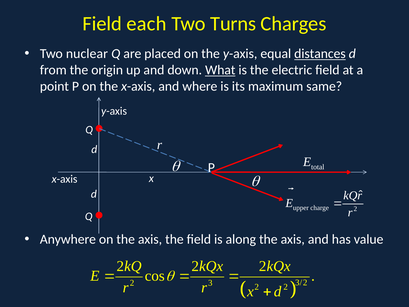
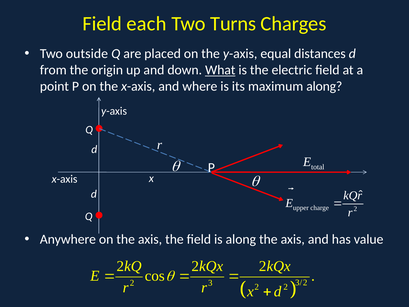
nuclear: nuclear -> outside (87, 54)
distances underline: present -> none (320, 54)
maximum same: same -> along (324, 86)
